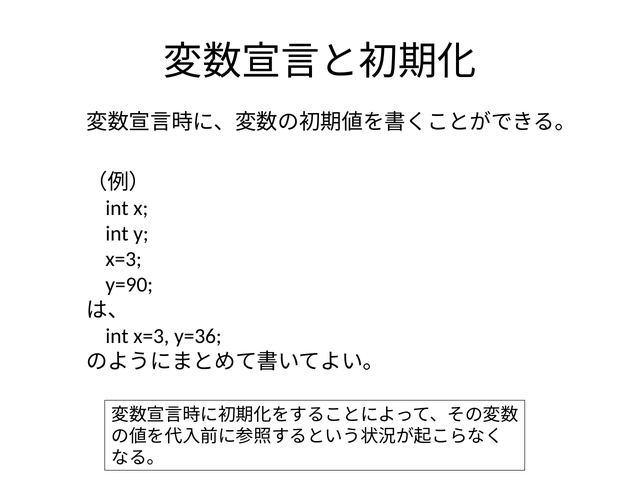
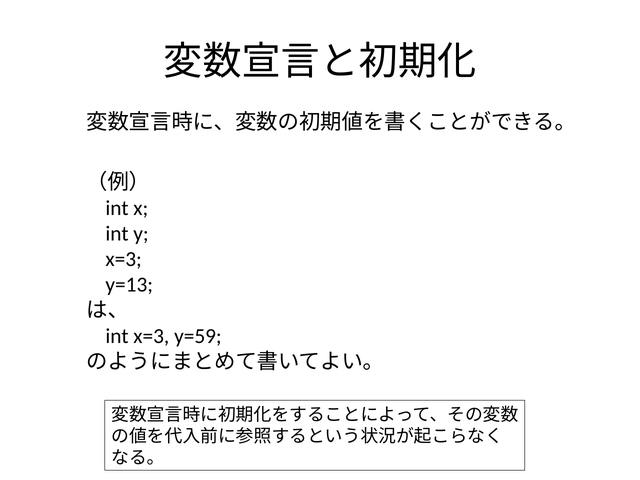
y=90: y=90 -> y=13 (129, 285)
y=36: y=36 -> y=59 (198, 336)
